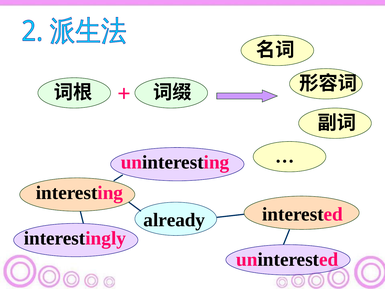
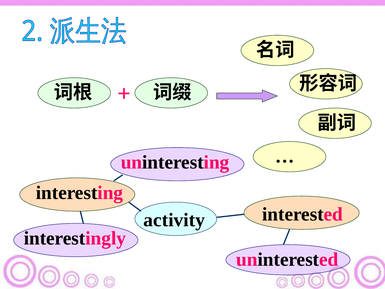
already: already -> activity (174, 220)
